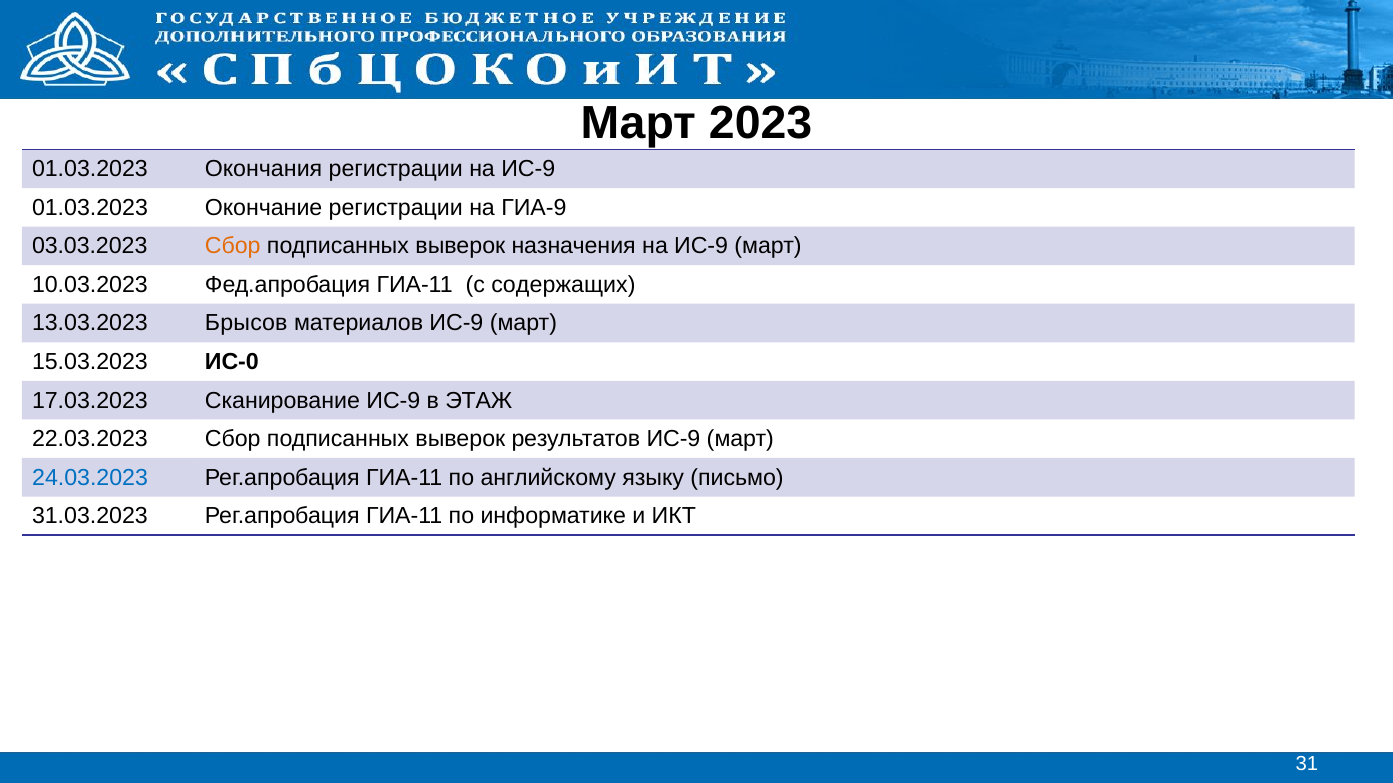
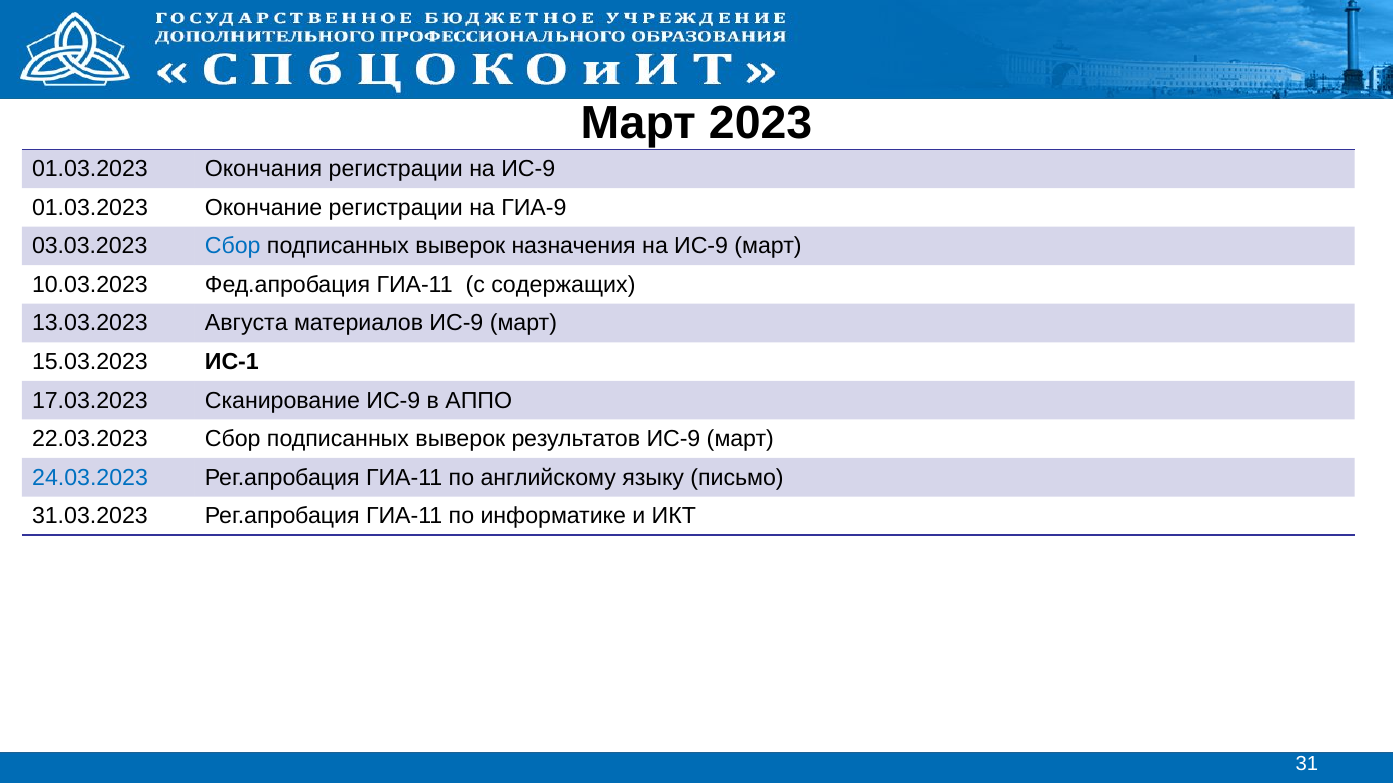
Сбор colour: orange -> blue (233, 246)
Брысов: Брысов -> Августа (246, 324)
ИС-0: ИС-0 -> ИС-1 (232, 362)
ЭТАЖ: ЭТАЖ -> АППО (479, 401)
